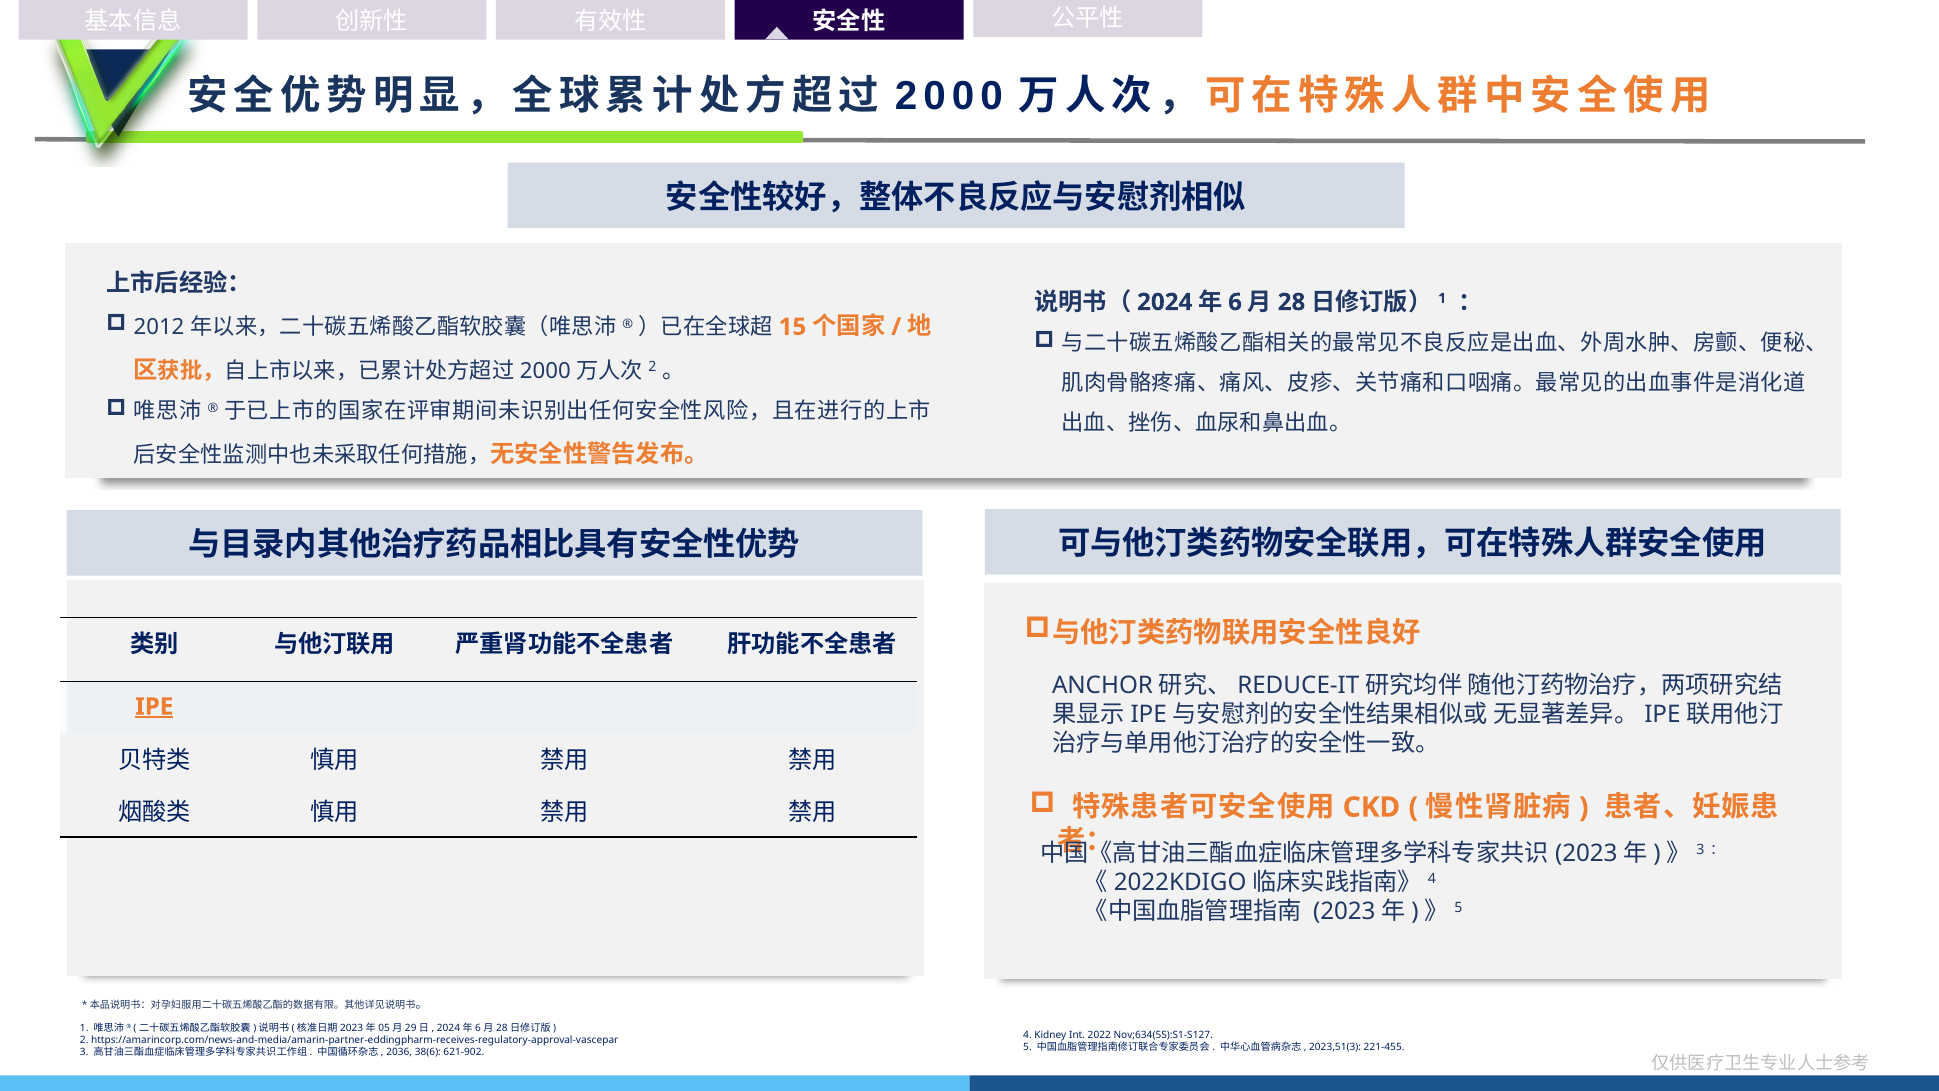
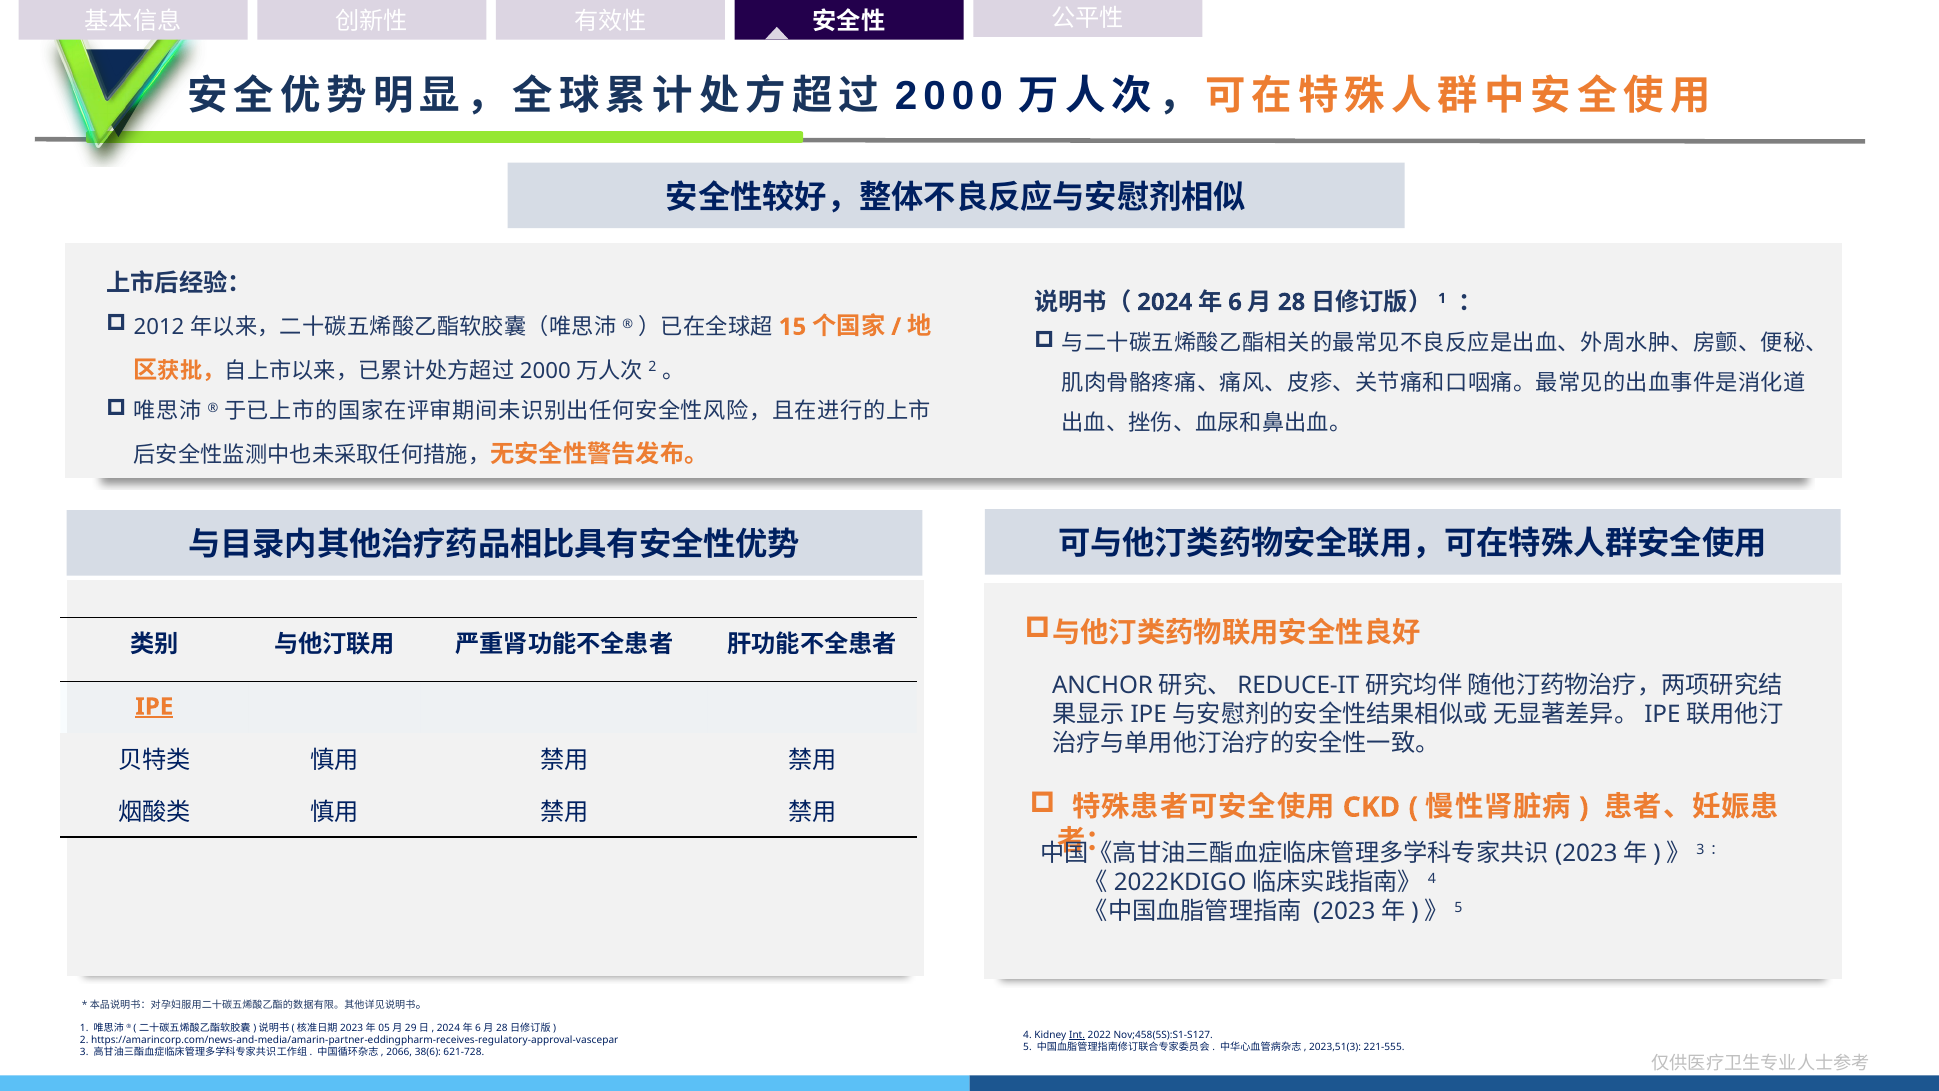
Int underline: none -> present (1077, 1035)
Nov;634(5S):S1-S127: Nov;634(5S):S1-S127 -> Nov;458(5S):S1-S127 (1163, 1035)
221-455: 221-455 -> 221-555 (1384, 1047)
2036: 2036 -> 2066 (399, 1052)
621-902: 621-902 -> 621-728 (464, 1052)
